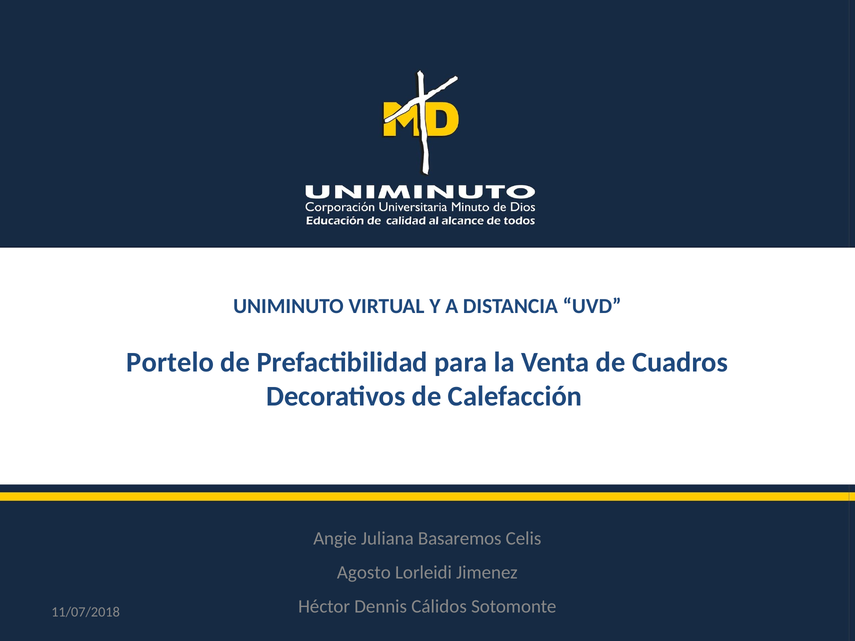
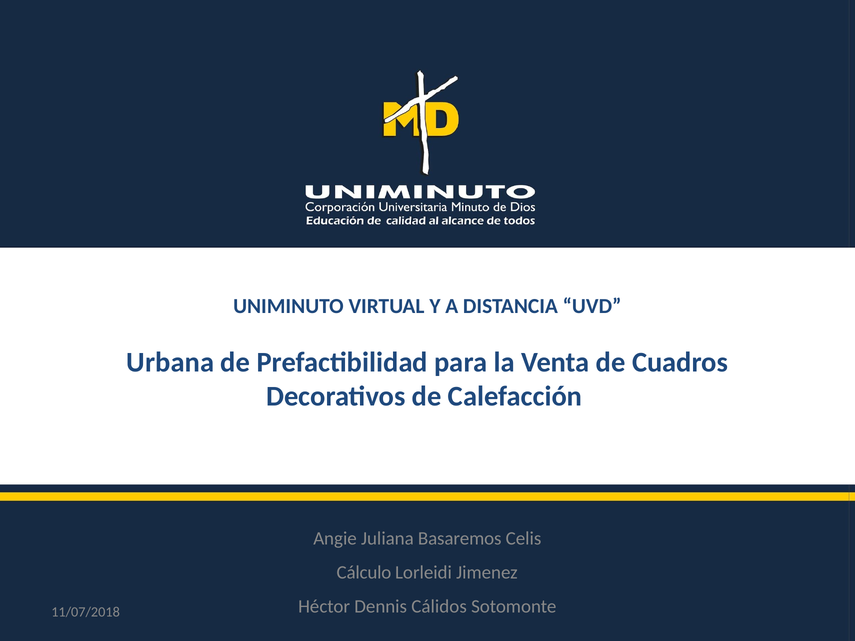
Portelo: Portelo -> Urbana (170, 362)
Agosto: Agosto -> Cálculo (364, 573)
